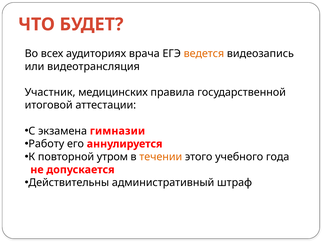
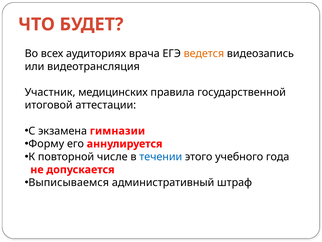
Работу: Работу -> Форму (46, 144)
утром: утром -> числе (112, 156)
течении colour: orange -> blue (161, 156)
Действительны: Действительны -> Выписываемся (69, 182)
